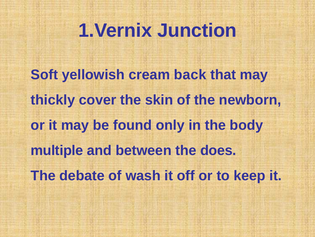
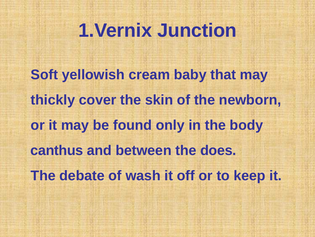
back: back -> baby (190, 74)
multiple: multiple -> canthus (57, 150)
